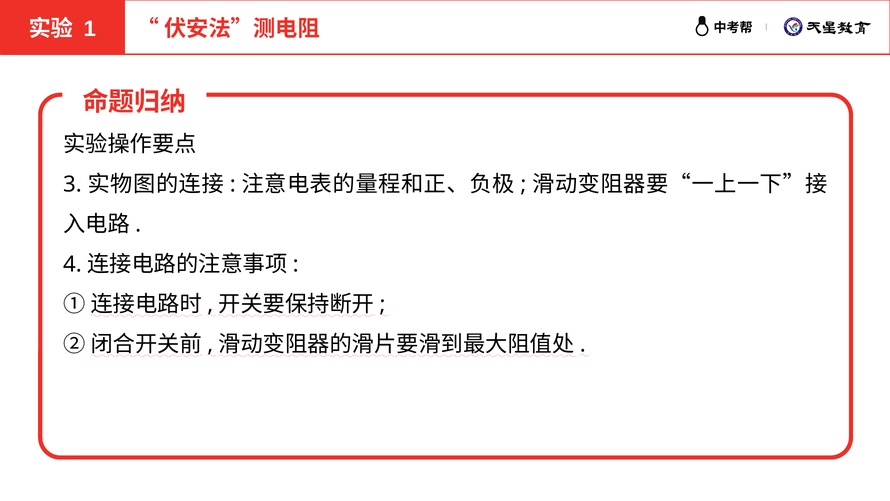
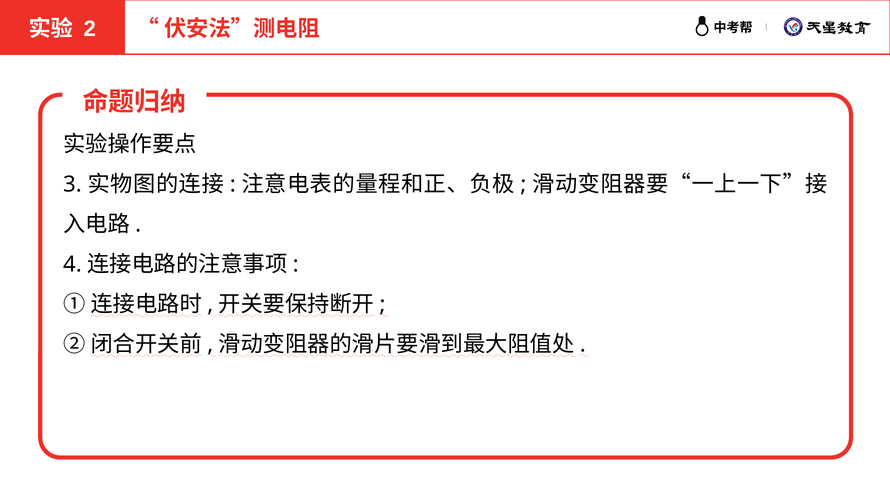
1: 1 -> 2 (90, 29)
